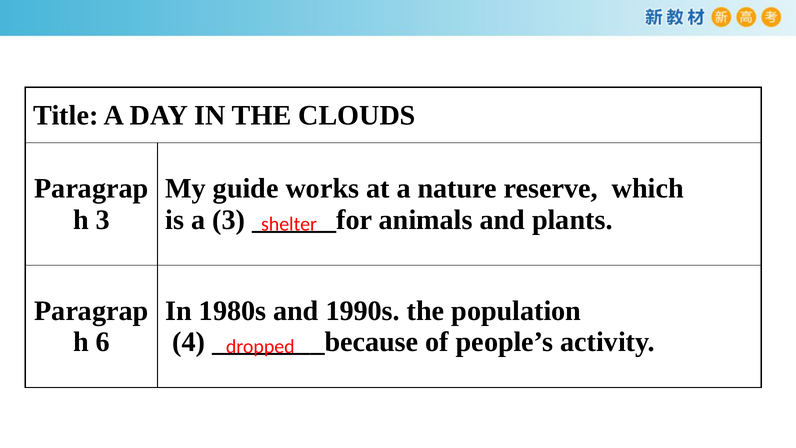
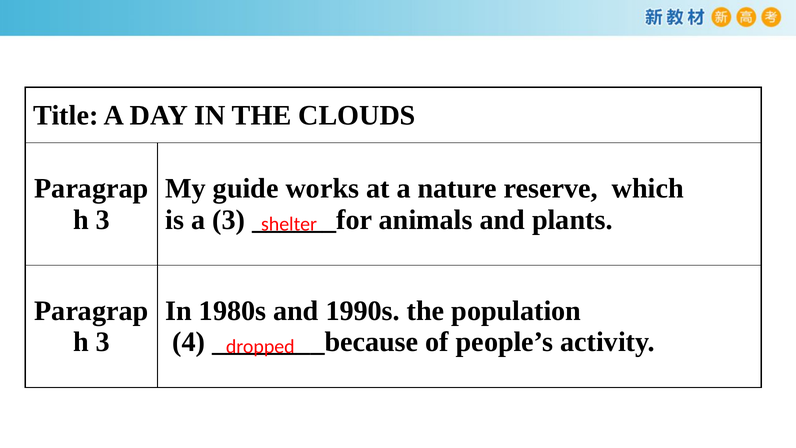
6: 6 -> 3 (103, 342)
